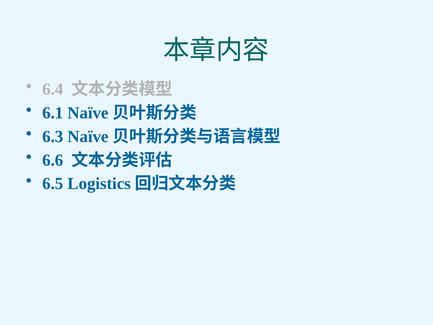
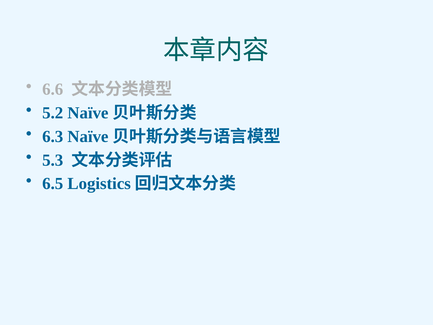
6.4: 6.4 -> 6.6 (53, 89)
6.1: 6.1 -> 5.2 (53, 113)
6.6: 6.6 -> 5.3 (53, 160)
